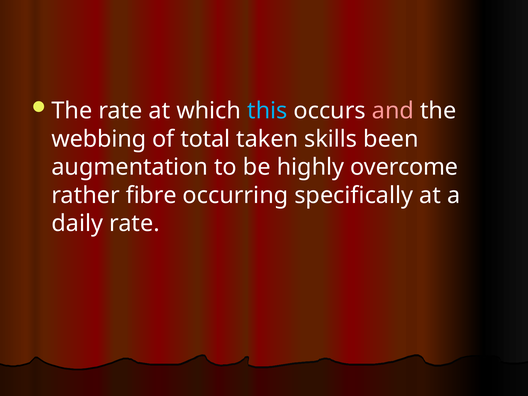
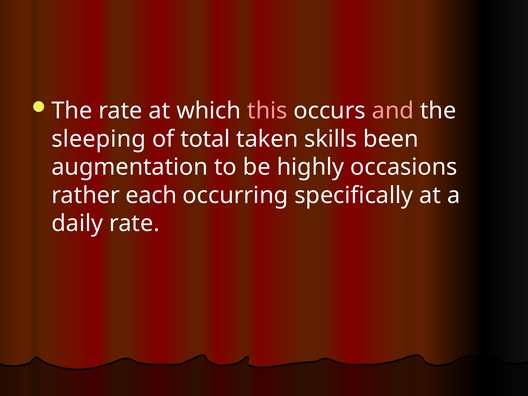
this colour: light blue -> pink (267, 111)
webbing: webbing -> sleeping (99, 139)
overcome: overcome -> occasions (404, 167)
fibre: fibre -> each (151, 195)
